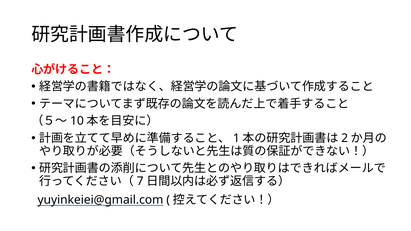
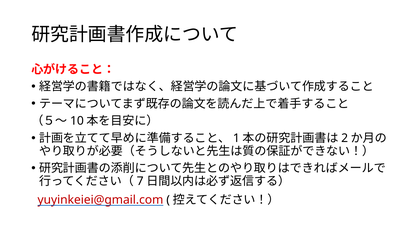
yuyinkeiei@gmail.com colour: black -> red (100, 200)
